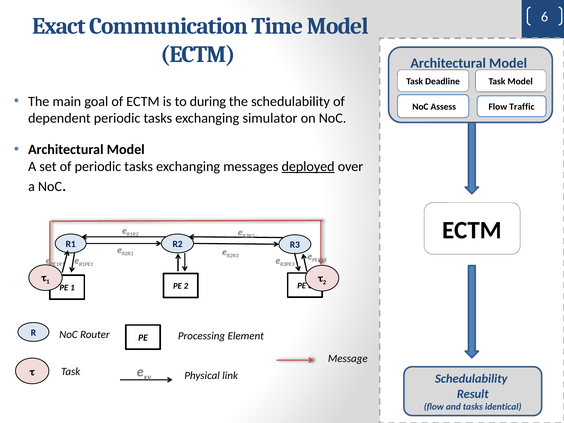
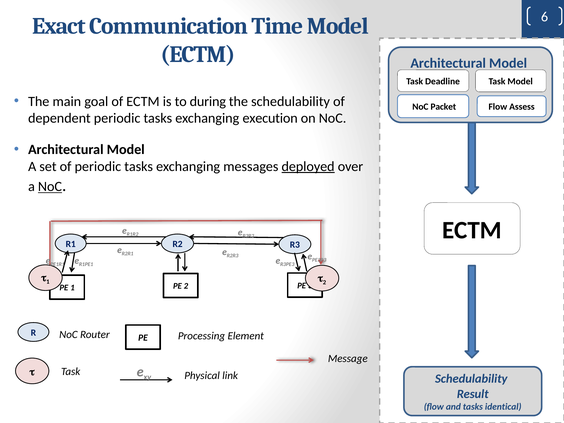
Assess: Assess -> Packet (443, 107)
Traffic: Traffic -> Assess (522, 107)
simulator: simulator -> execution (270, 118)
NoC underline: none -> present (50, 187)
